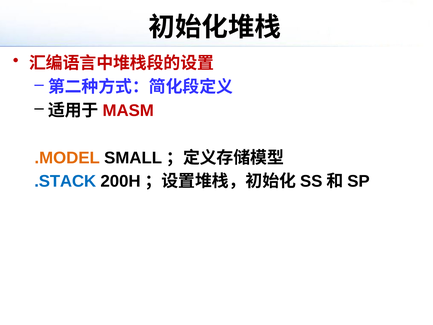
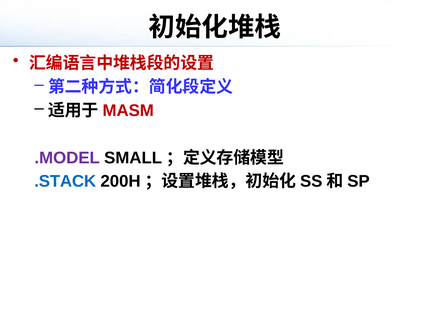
.MODEL colour: orange -> purple (67, 158)
